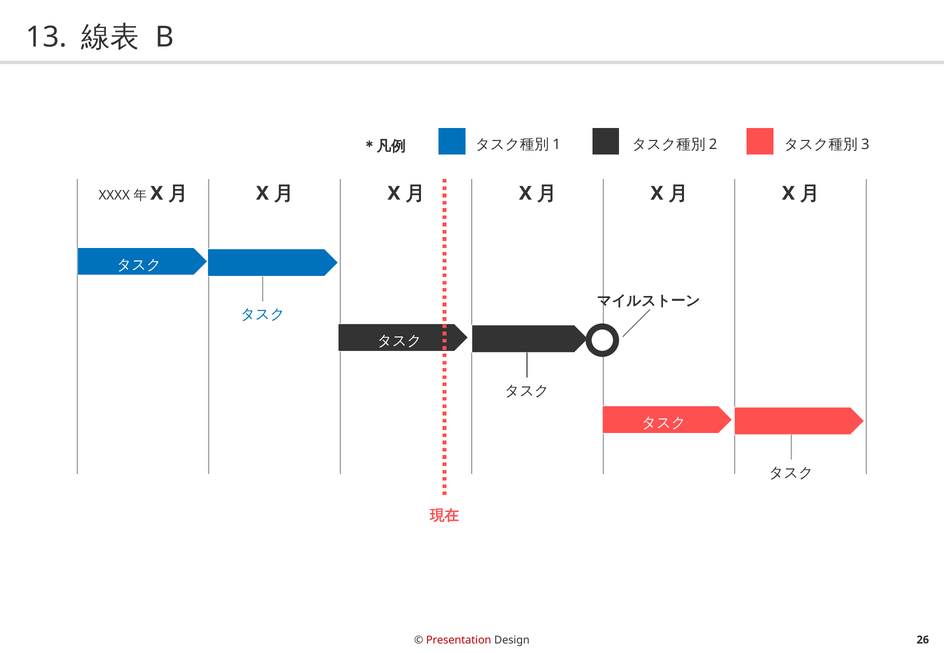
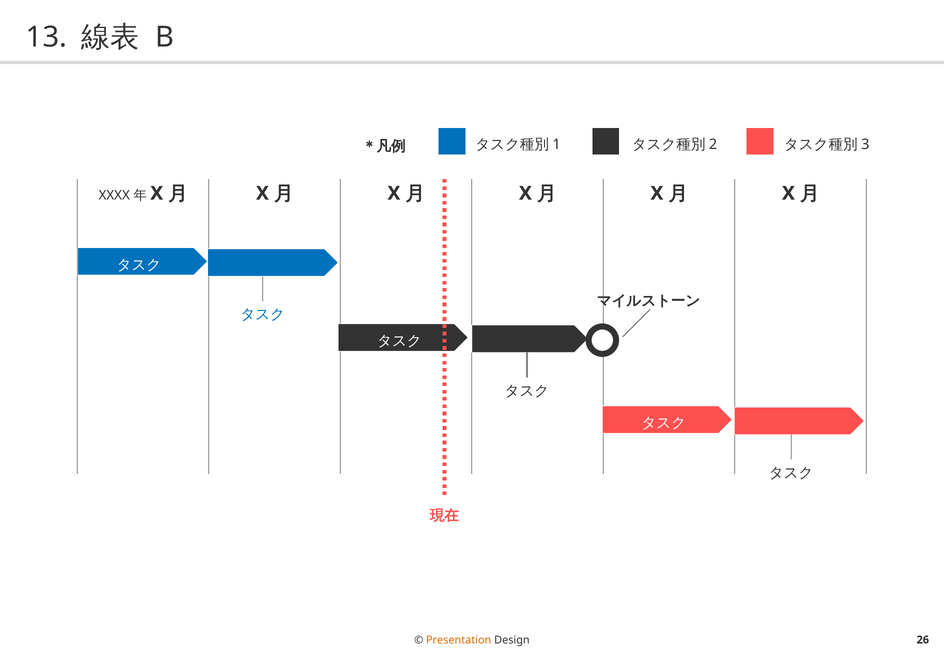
Presentation colour: red -> orange (459, 641)
